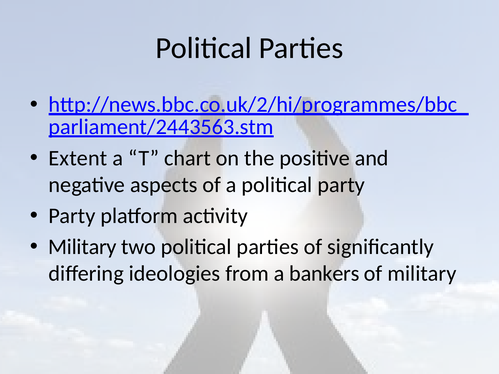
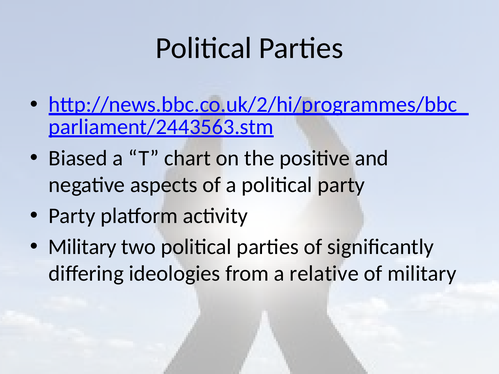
Extent: Extent -> Biased (78, 158)
bankers: bankers -> relative (324, 274)
